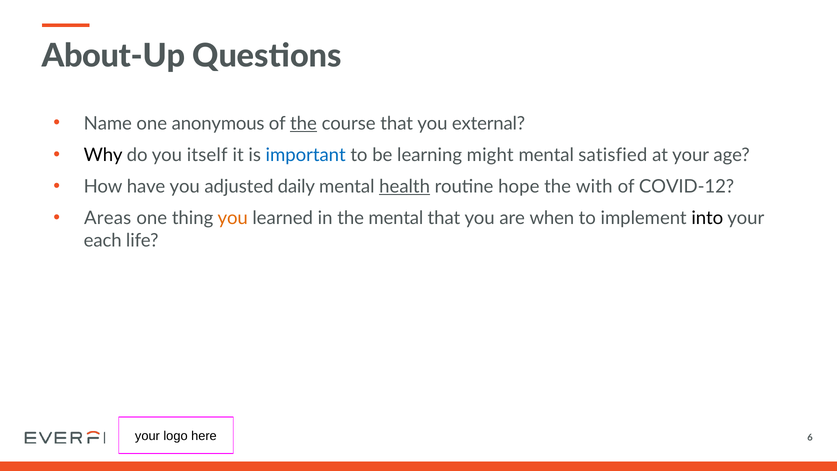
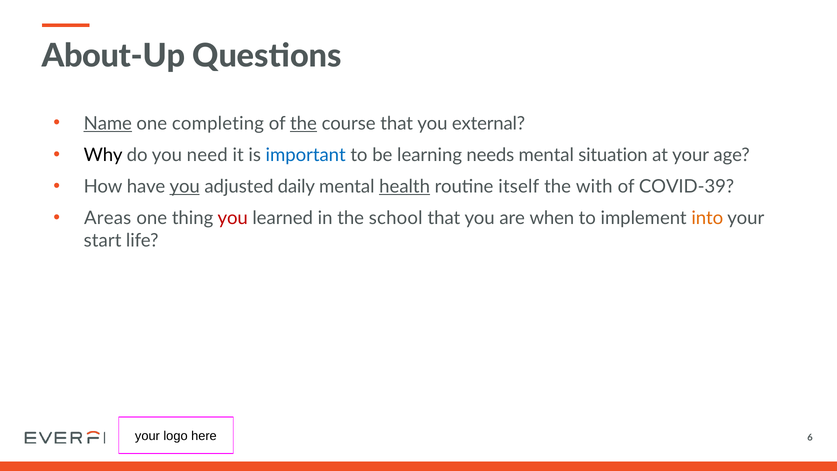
Name underline: none -> present (108, 123)
anonymous: anonymous -> completing (218, 123)
itself: itself -> need (207, 155)
might: might -> needs (490, 155)
satisfied: satisfied -> situation (613, 155)
you underline: none -> present (185, 187)
hope: hope -> itself (519, 187)
COVID-12: COVID-12 -> COVID-39 (687, 187)
you colour: orange -> red (233, 218)
the mental: mental -> school (396, 218)
into colour: black -> orange (707, 218)
each: each -> start (103, 240)
